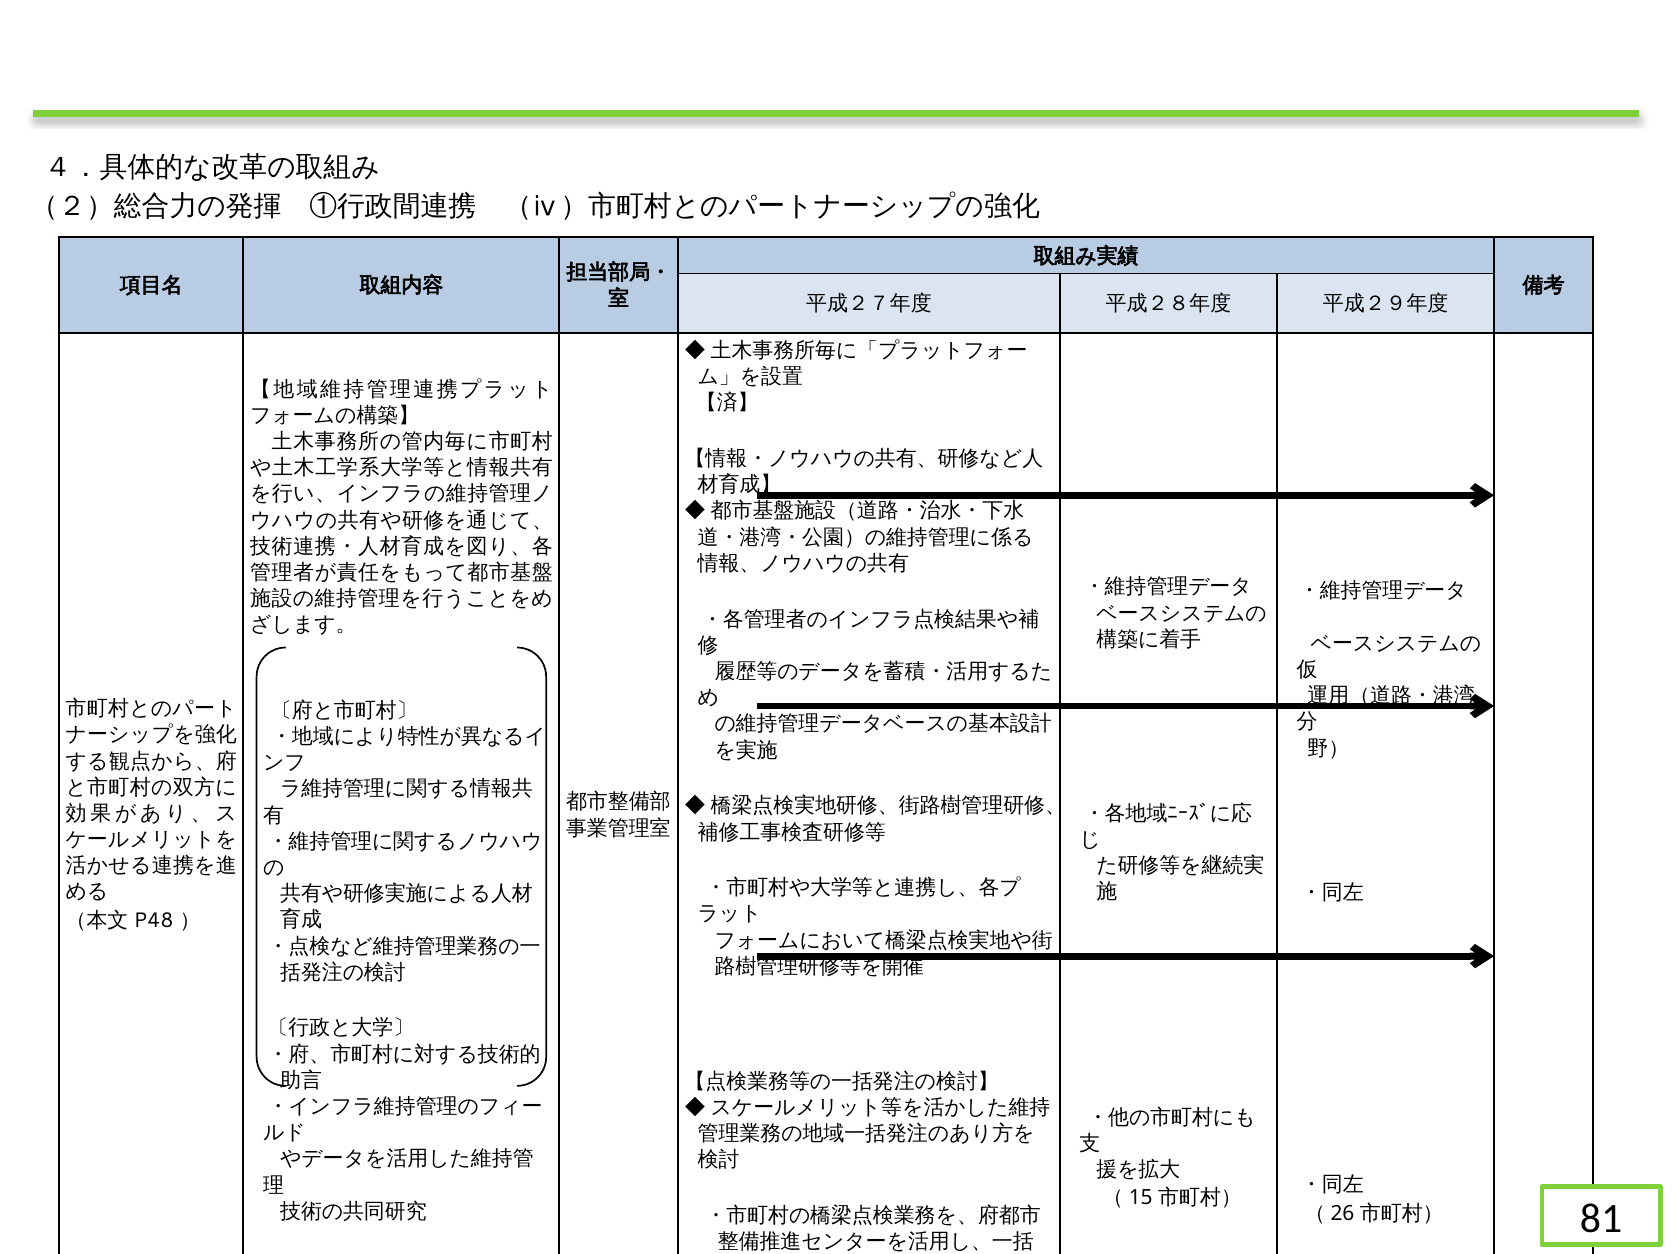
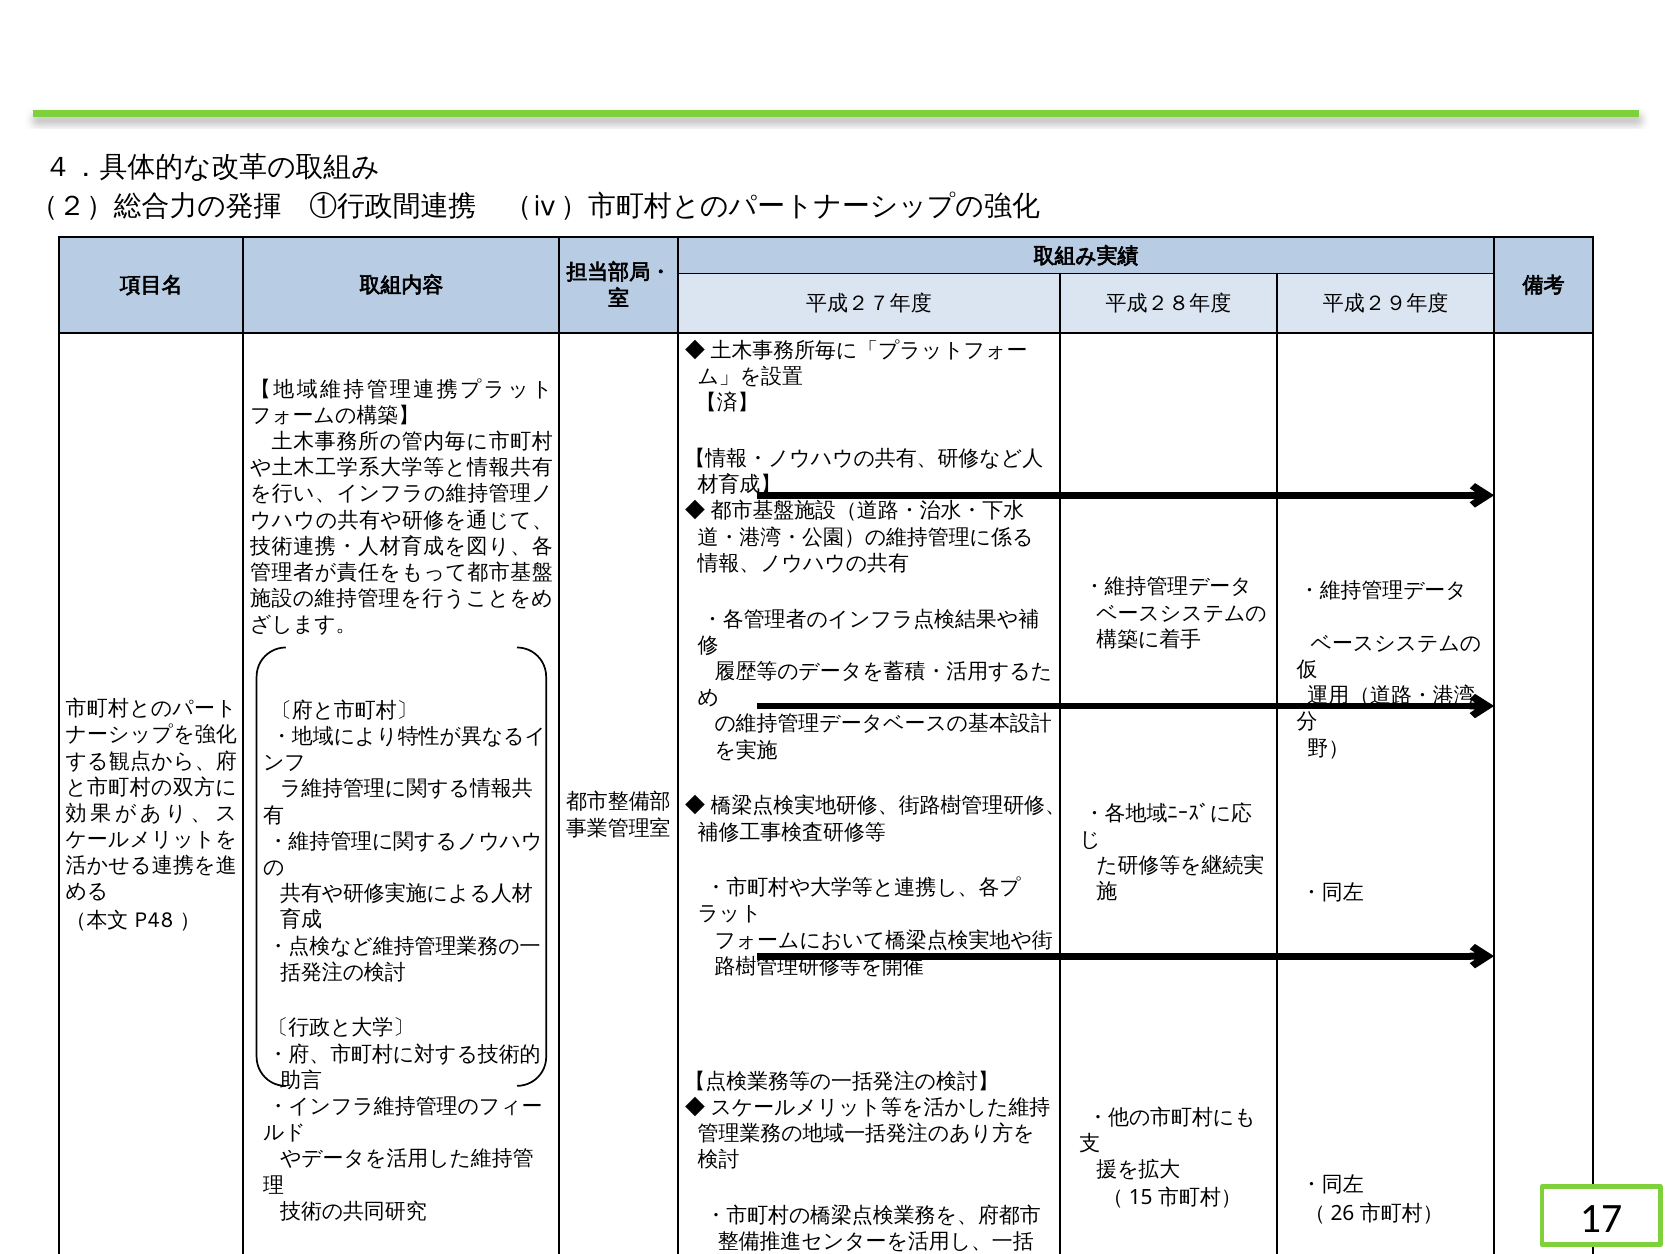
81: 81 -> 17 (1601, 1219)
